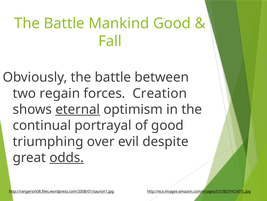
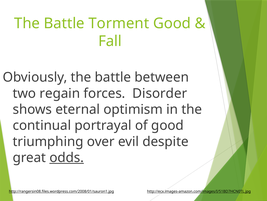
Mankind: Mankind -> Torment (119, 23)
Creation: Creation -> Disorder (160, 93)
eternal underline: present -> none (78, 109)
